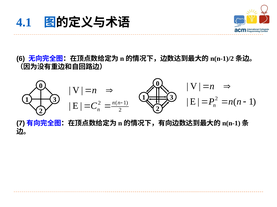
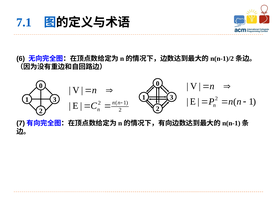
4.1: 4.1 -> 7.1 (24, 23)
